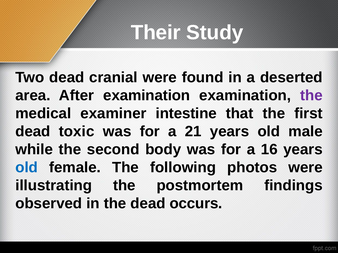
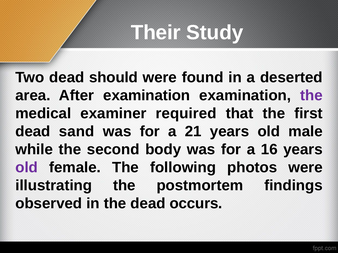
cranial: cranial -> should (114, 78)
intestine: intestine -> required (186, 114)
toxic: toxic -> sand (77, 132)
old colour: blue -> purple (27, 168)
